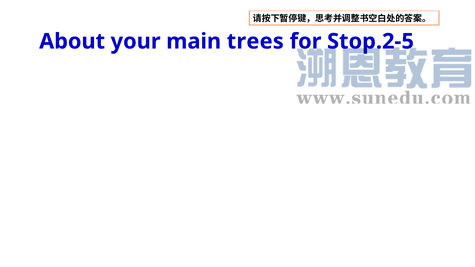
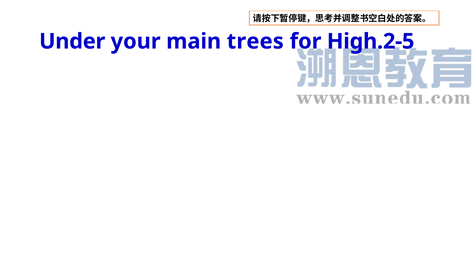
About: About -> Under (72, 41)
Stop.2-5: Stop.2-5 -> High.2-5 (371, 41)
